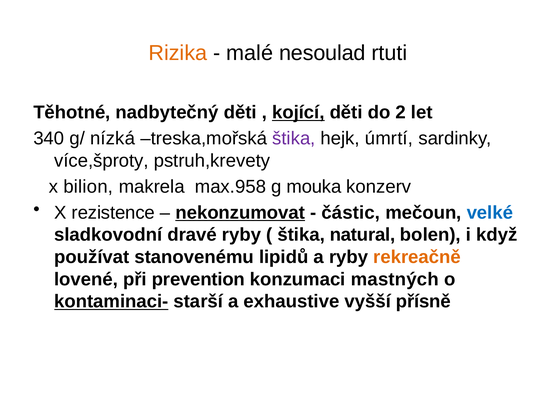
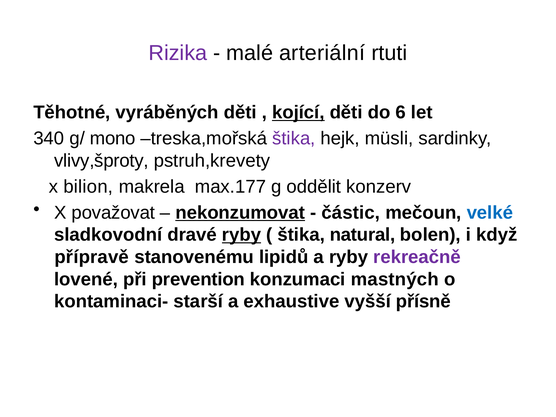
Rizika colour: orange -> purple (178, 53)
nesoulad: nesoulad -> arteriální (322, 53)
nadbytečný: nadbytečný -> vyráběných (167, 113)
2: 2 -> 6 (401, 113)
nízká: nízká -> mono (113, 138)
úmrtí: úmrtí -> müsli (389, 138)
více,šproty: více,šproty -> vlivy,šproty (101, 161)
max.958: max.958 -> max.177 (230, 187)
mouka: mouka -> oddělit (314, 187)
rezistence: rezistence -> považovat (113, 213)
ryby underline: none -> present (242, 235)
používat: používat -> přípravě (92, 257)
rekreačně colour: orange -> purple (417, 257)
kontaminaci- underline: present -> none (111, 302)
